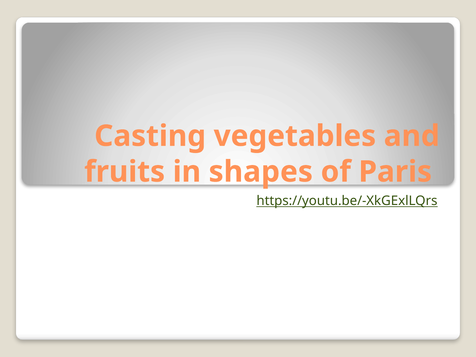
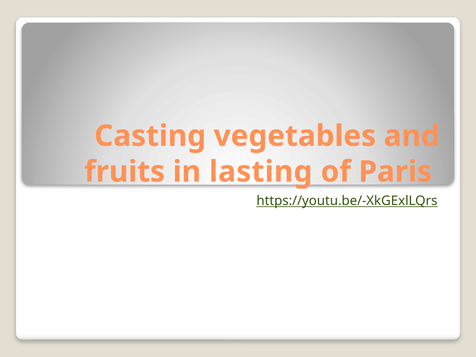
shapes: shapes -> lasting (261, 172)
